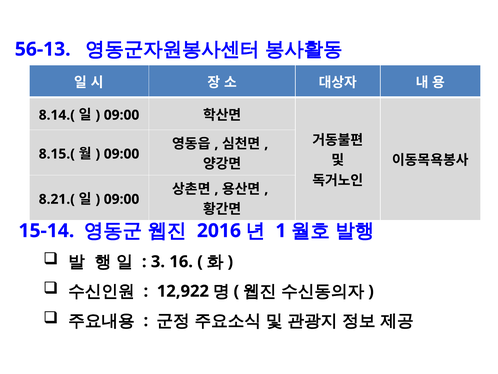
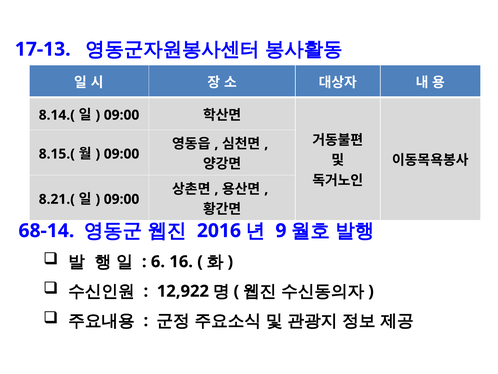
56-13: 56-13 -> 17-13 (43, 49)
15-14: 15-14 -> 68-14 (46, 230)
1: 1 -> 9 (281, 230)
3: 3 -> 6 (158, 261)
